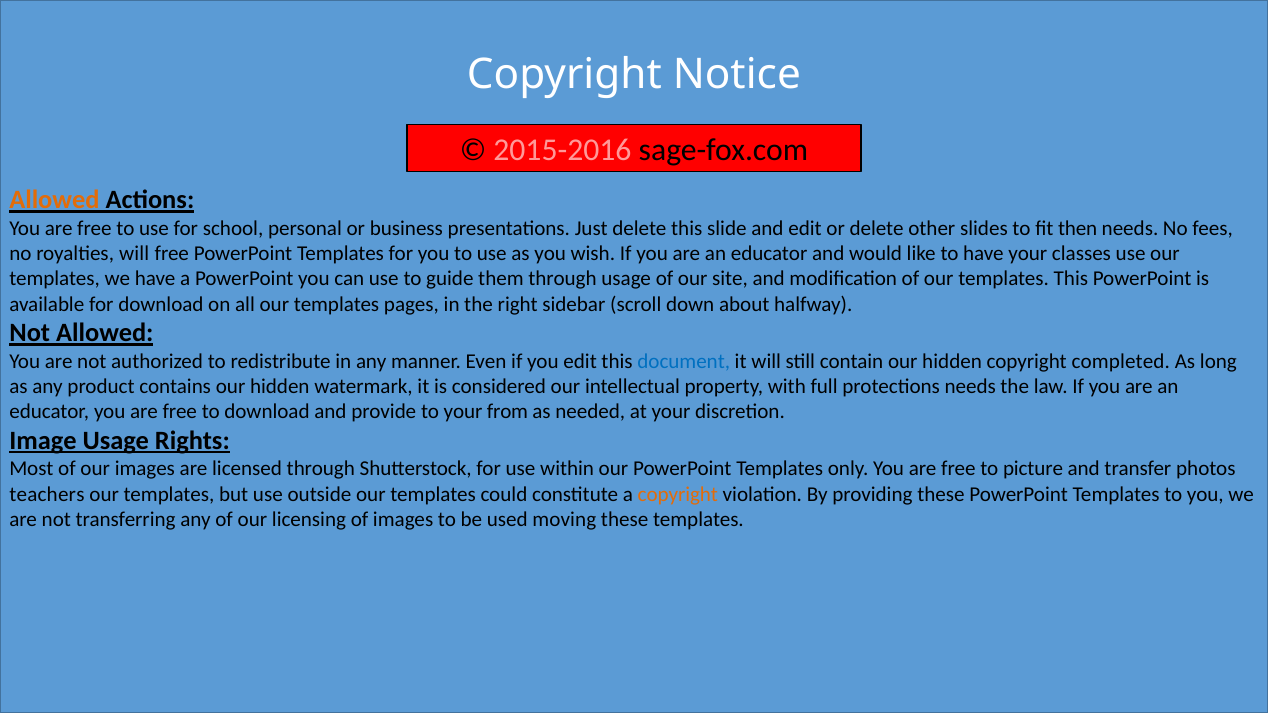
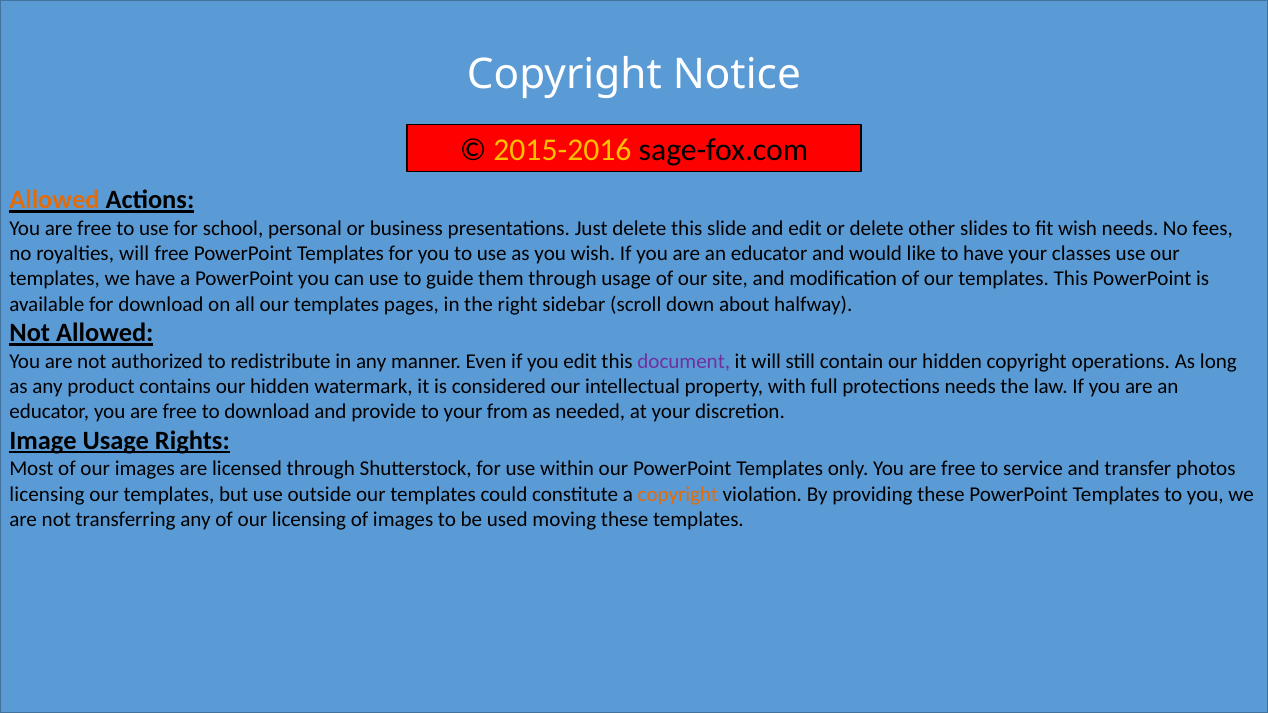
2015-2016 colour: pink -> yellow (562, 150)
fit then: then -> wish (1078, 228)
document colour: blue -> purple (684, 361)
completed: completed -> operations (1121, 361)
picture: picture -> service (1033, 469)
teachers: teachers -> licensing (47, 494)
